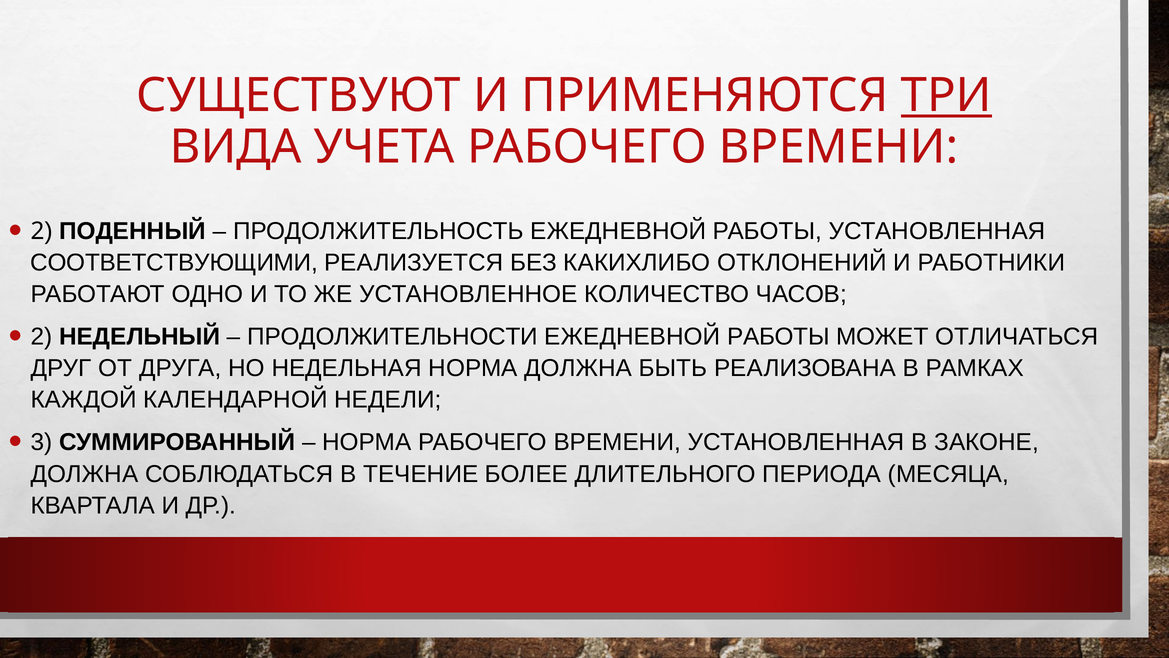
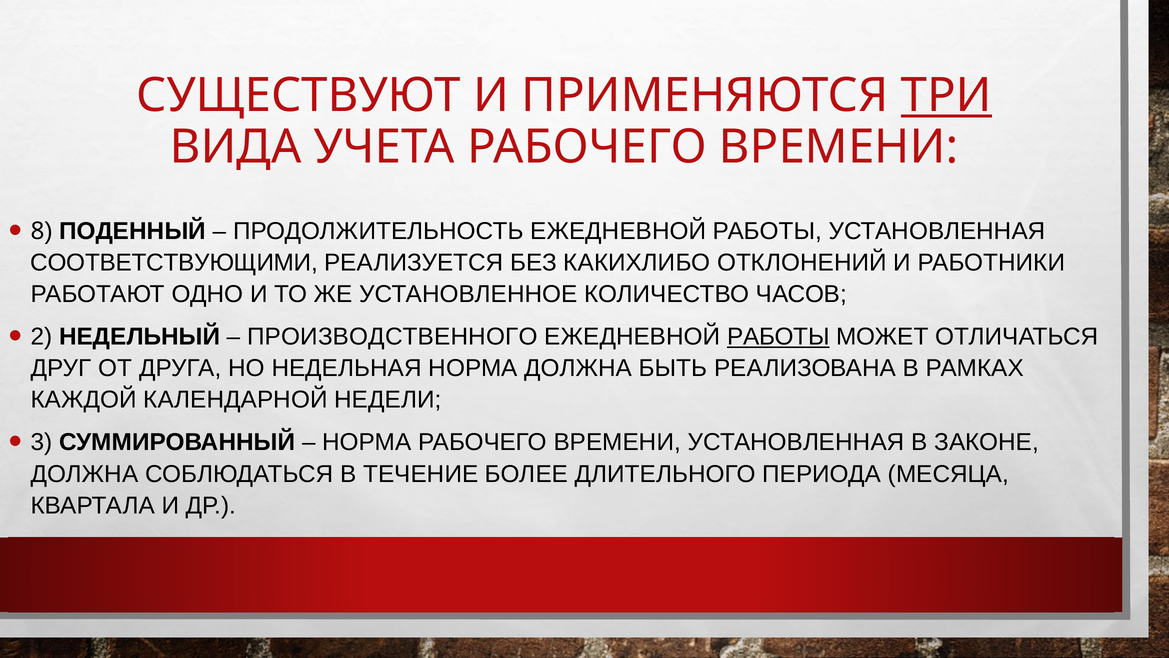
2: 2 -> 8 (38, 231)
ПРОДОЛЖИТЕЛЬНОСТИ: ПРОДОЛЖИТЕЛЬНОСТИ -> ПРОИЗВОДСТВЕННОГО (392, 337)
РАБОТЫ underline: none -> present (778, 337)
